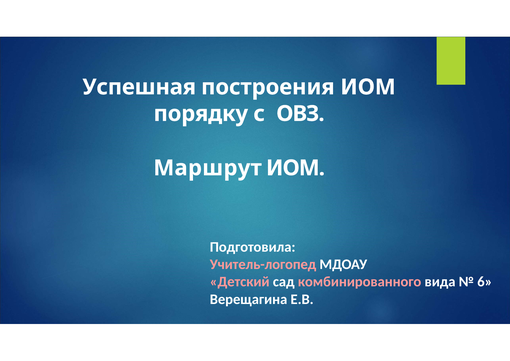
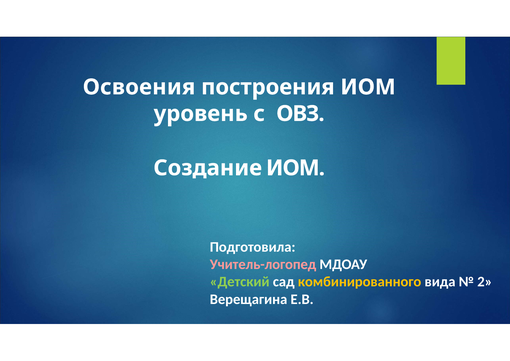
Успешная: Успешная -> Освоения (139, 87)
порядку: порядку -> уровень (201, 114)
Маршрут: Маршрут -> Создание (208, 168)
Детский colour: pink -> light green (240, 282)
комбинированного colour: pink -> yellow (360, 282)
6: 6 -> 2 (485, 282)
